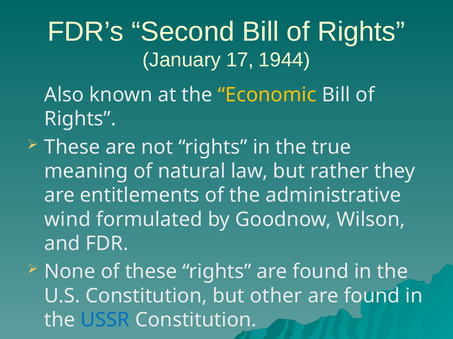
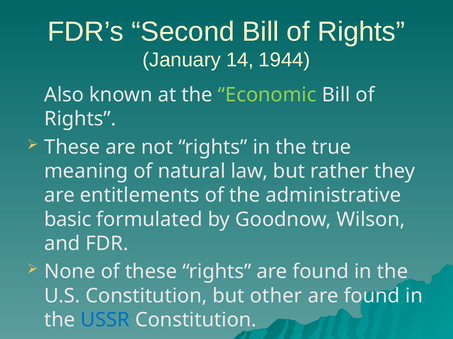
17: 17 -> 14 (240, 60)
Economic colour: yellow -> light green (267, 95)
wind: wind -> basic (68, 220)
